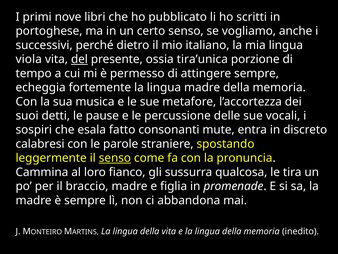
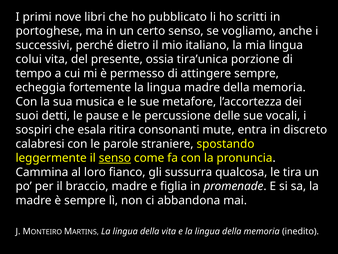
viola: viola -> colui (29, 59)
del underline: present -> none (79, 59)
fatto: fatto -> ritira (122, 130)
